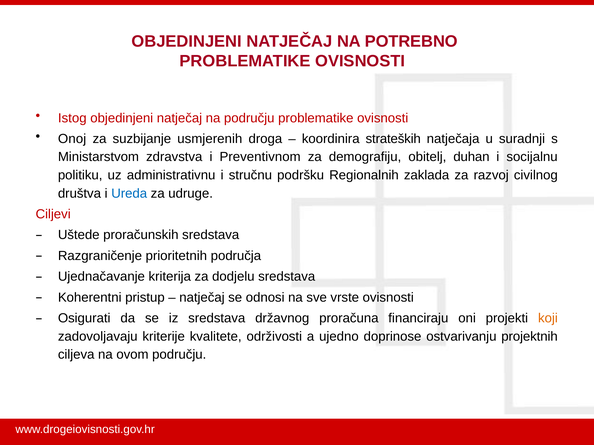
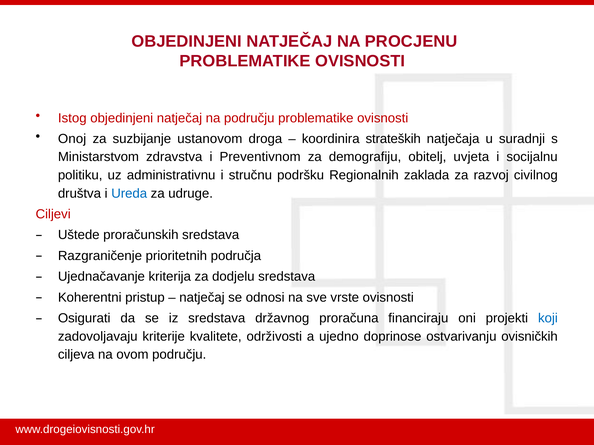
POTREBNO: POTREBNO -> PROCJENU (411, 41)
usmjerenih: usmjerenih -> ustanovom (210, 139)
duhan: duhan -> uvjeta (471, 157)
koji colour: orange -> blue (548, 319)
projektnih: projektnih -> ovisničkih (529, 337)
